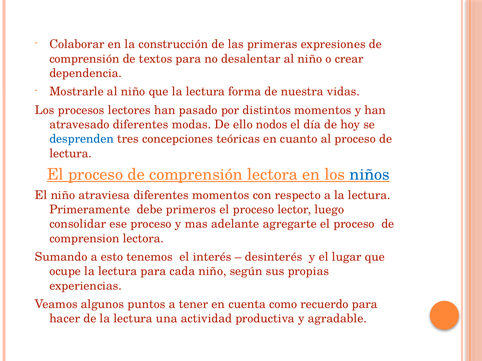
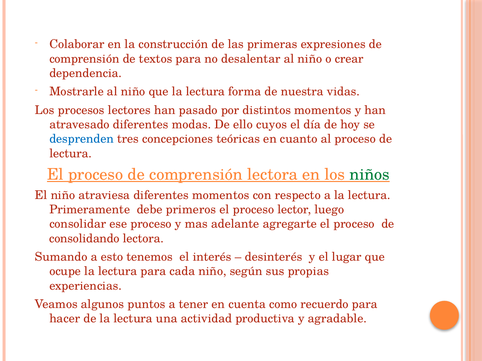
nodos: nodos -> cuyos (272, 125)
niños colour: blue -> green (370, 175)
comprension: comprension -> consolidando (84, 239)
